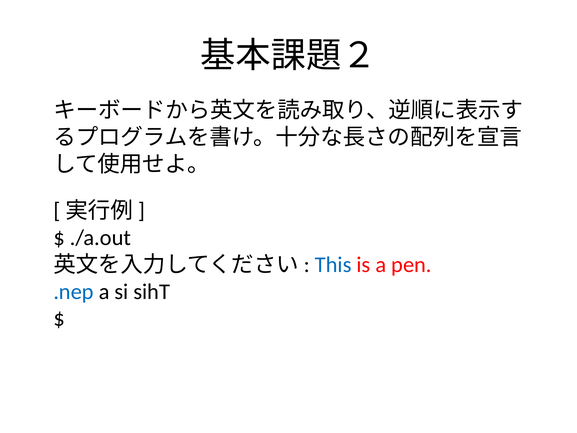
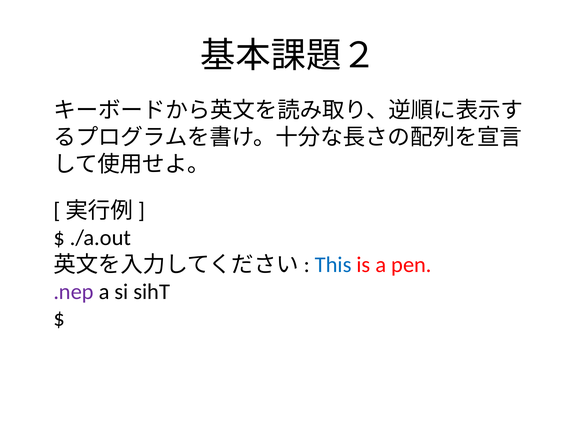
.nep colour: blue -> purple (74, 291)
